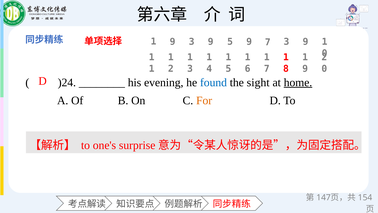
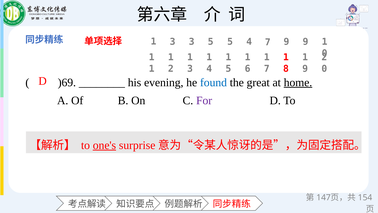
9: 9 -> 3 (173, 42)
9: 9 -> 5 (211, 42)
5 9: 9 -> 4 (249, 42)
7 3: 3 -> 9 (286, 42)
)24: )24 -> )69 (67, 82)
sight: sight -> great (258, 82)
For colour: orange -> purple (204, 100)
one's underline: none -> present (104, 145)
